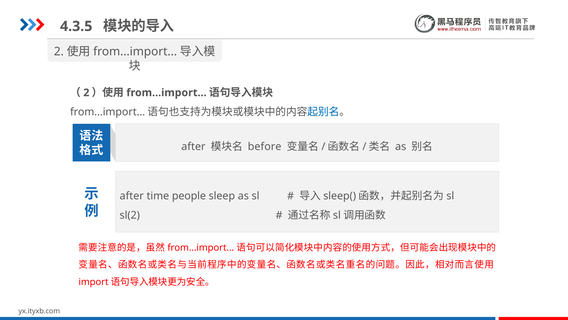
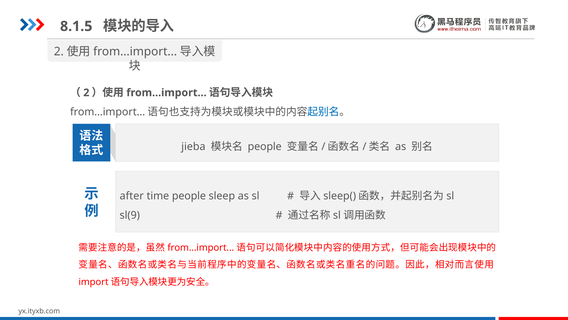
4.3.5: 4.3.5 -> 8.1.5 (76, 26)
after: after -> jieba (193, 146)
before: before -> people (265, 146)
sl(2: sl(2 -> sl(9 (130, 215)
